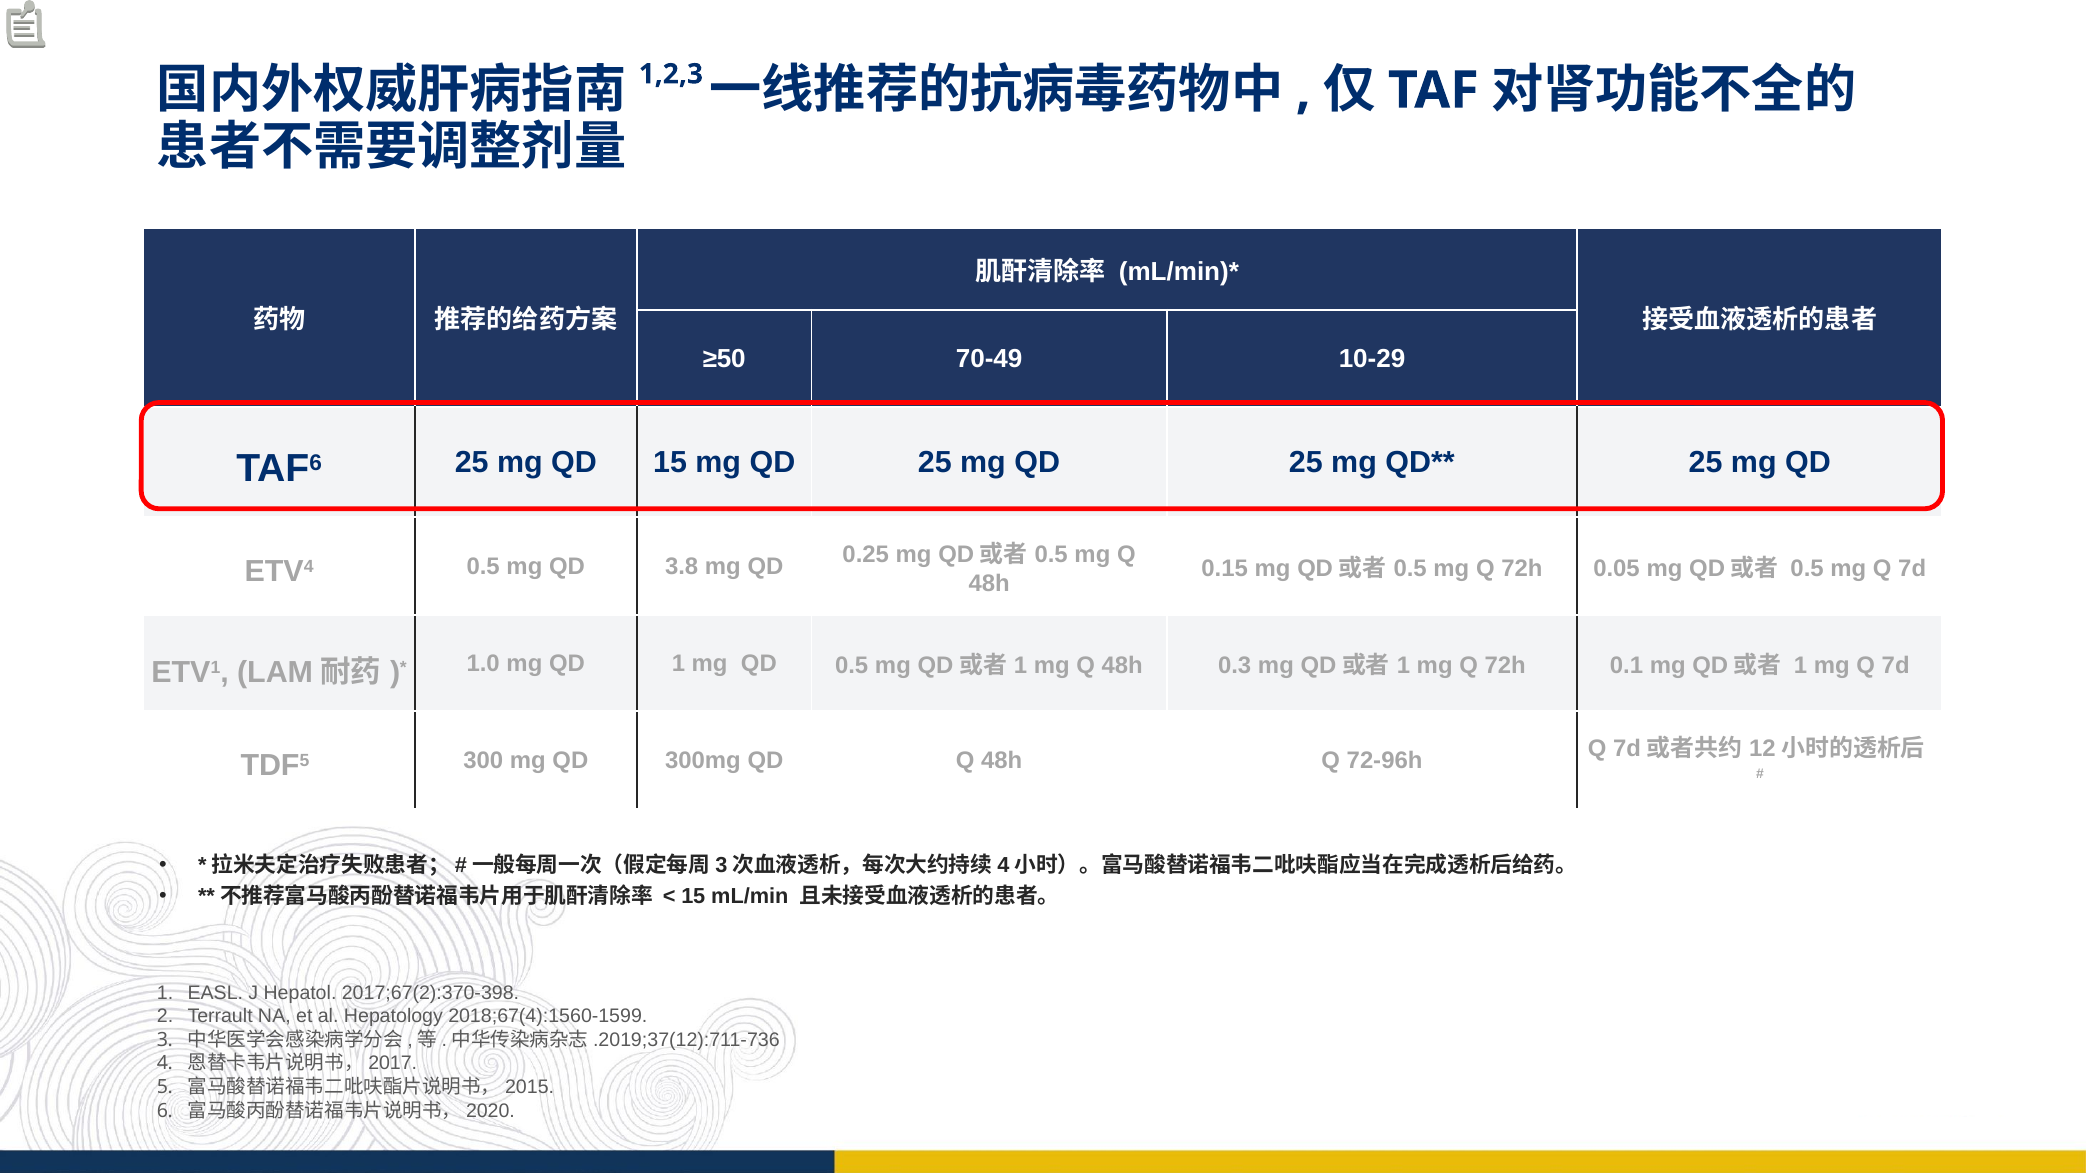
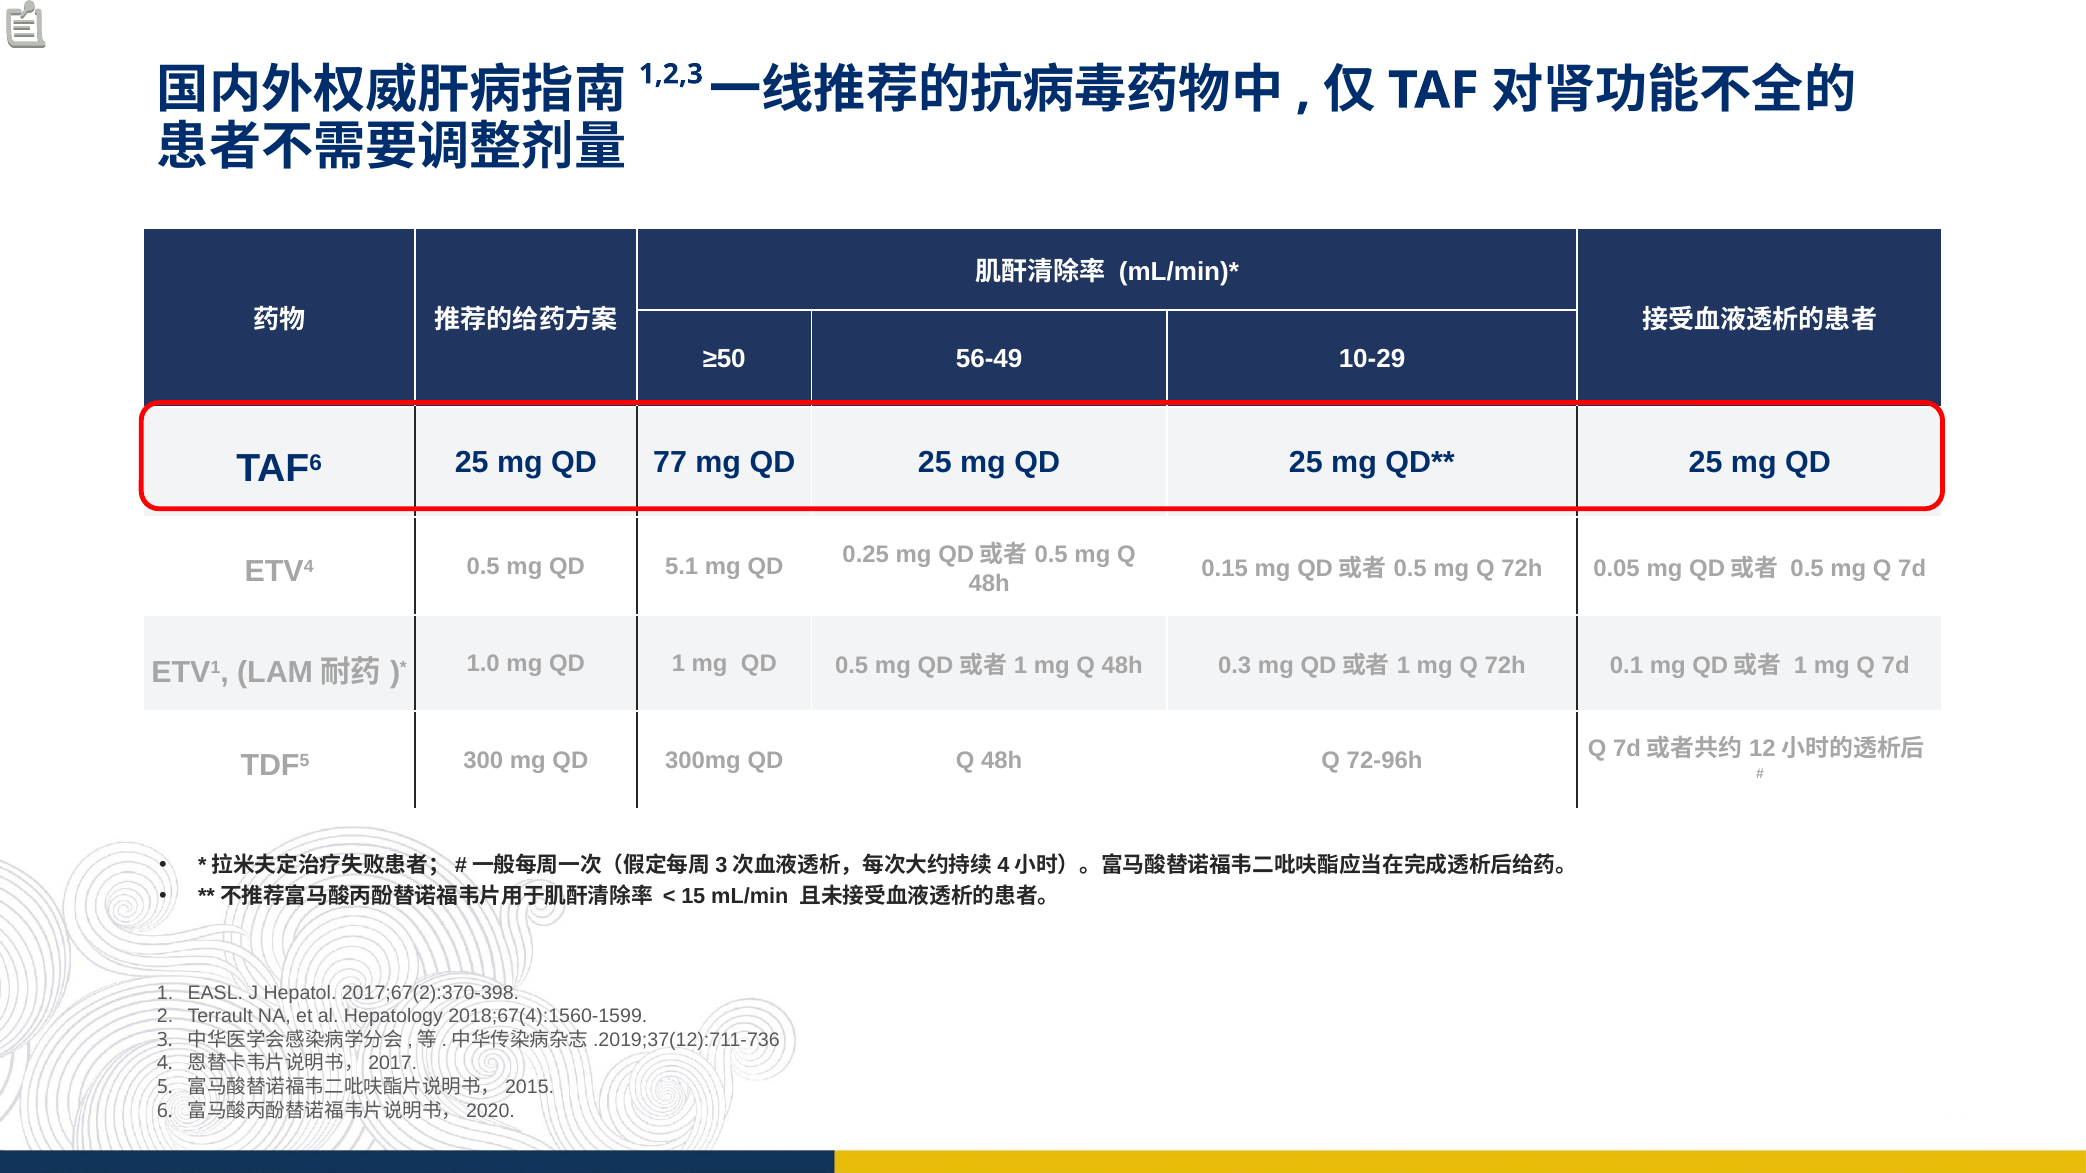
70-49: 70-49 -> 56-49 (989, 359)
QD 15: 15 -> 77 (670, 462)
3.8: 3.8 -> 5.1 (682, 566)
